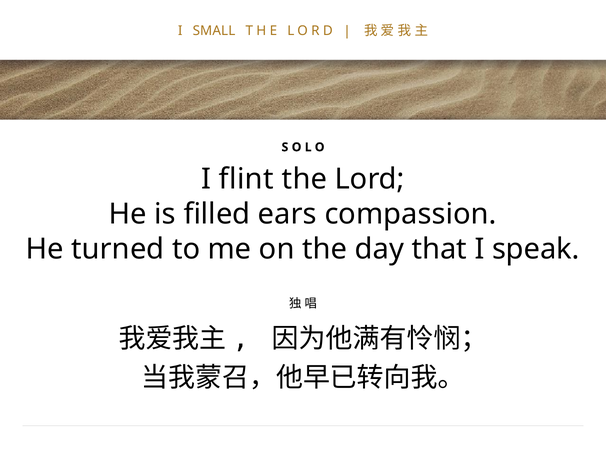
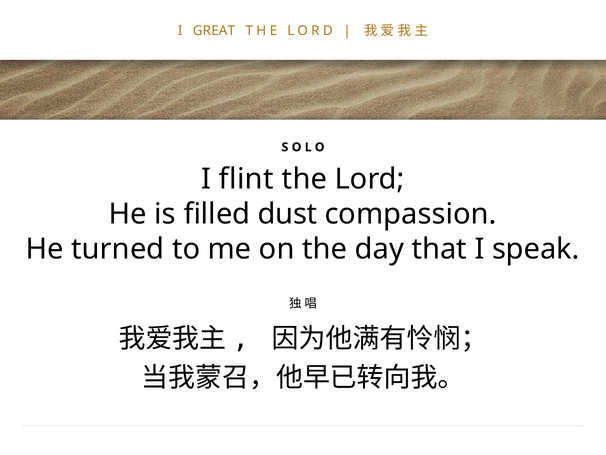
SMALL: SMALL -> GREAT (214, 31)
ears: ears -> dust (288, 214)
